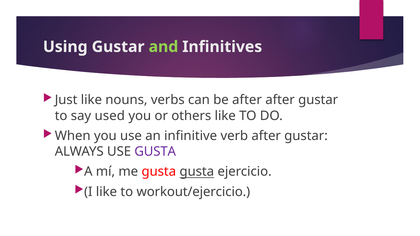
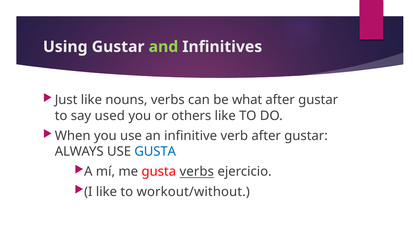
be after: after -> what (247, 100)
GUSTA colour: purple -> blue (155, 152)
gusta gusta: gusta -> verbs (197, 172)
workout/ejercicio: workout/ejercicio -> workout/without (193, 192)
